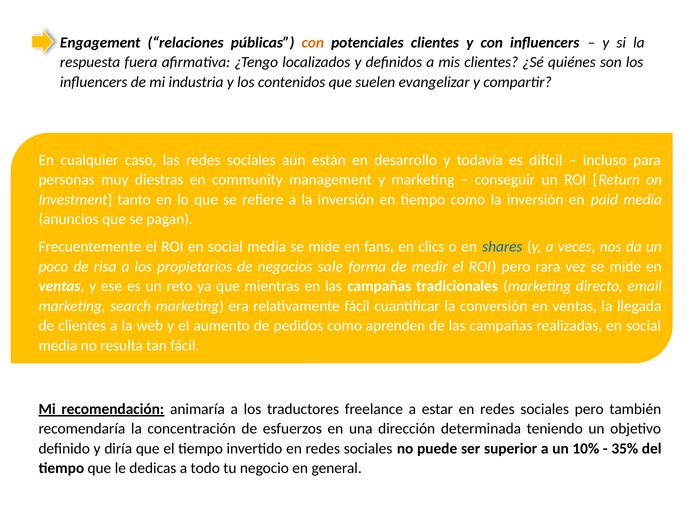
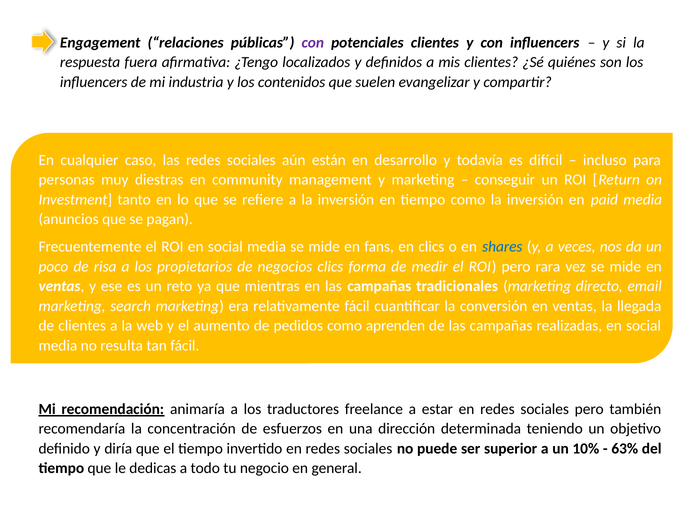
con colour: orange -> purple (313, 43)
negocios sale: sale -> clics (330, 266)
35%: 35% -> 63% (625, 448)
